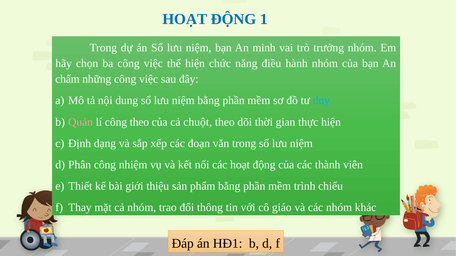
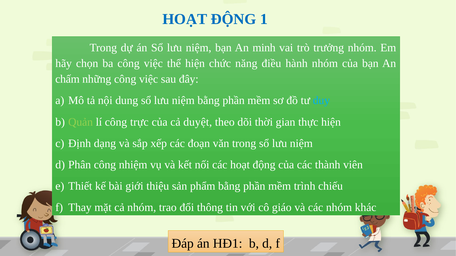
Quản colour: pink -> light green (81, 122)
công theo: theo -> trực (139, 122)
chuột: chuột -> duyệt (198, 122)
